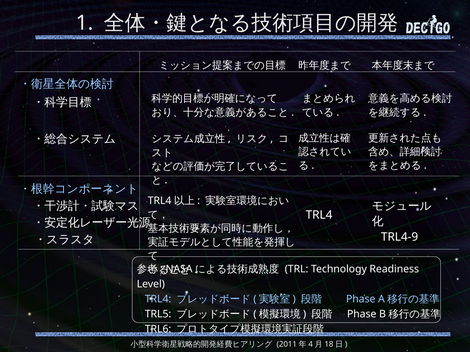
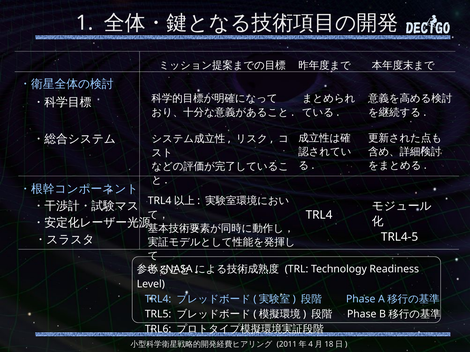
TRL4-9: TRL4-9 -> TRL4-5 (400, 237)
